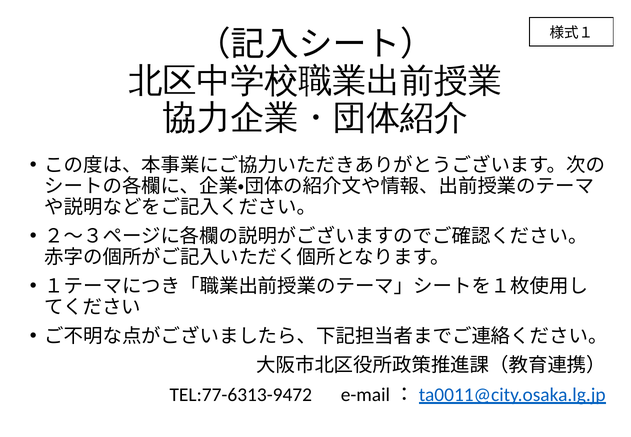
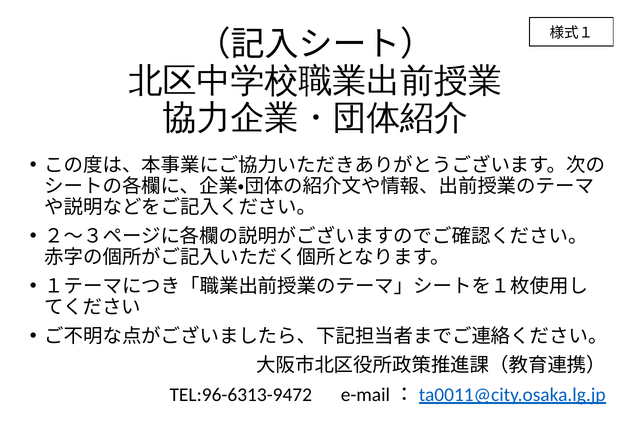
TEL:77-6313-9472: TEL:77-6313-9472 -> TEL:96-6313-9472 (241, 394)
